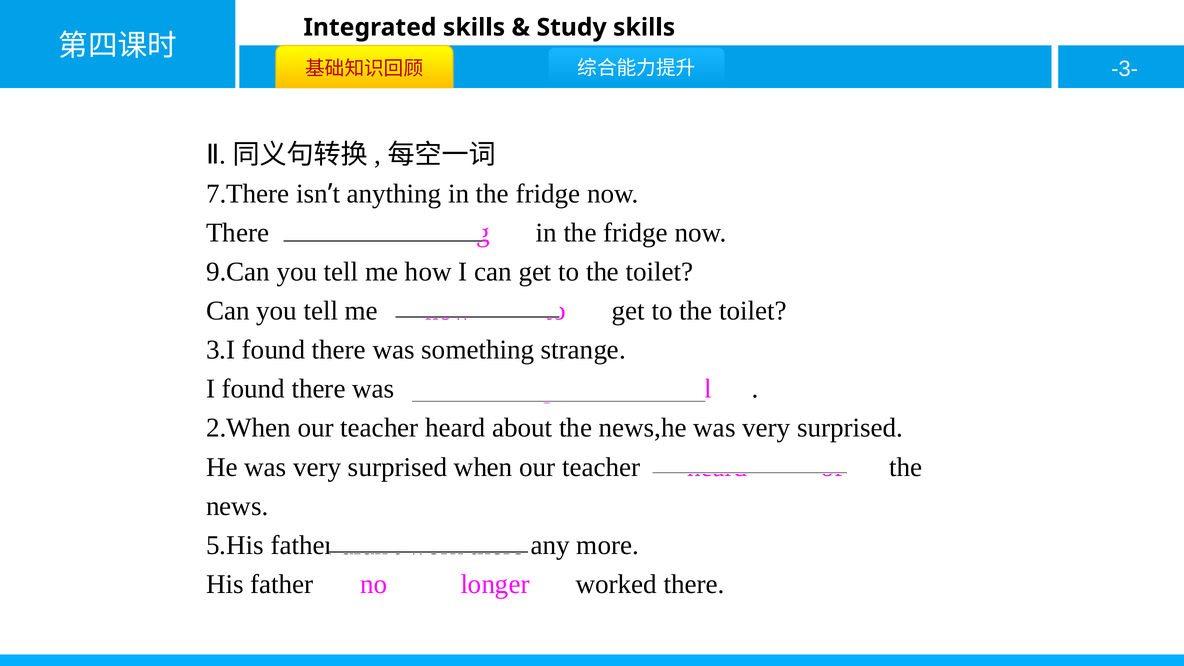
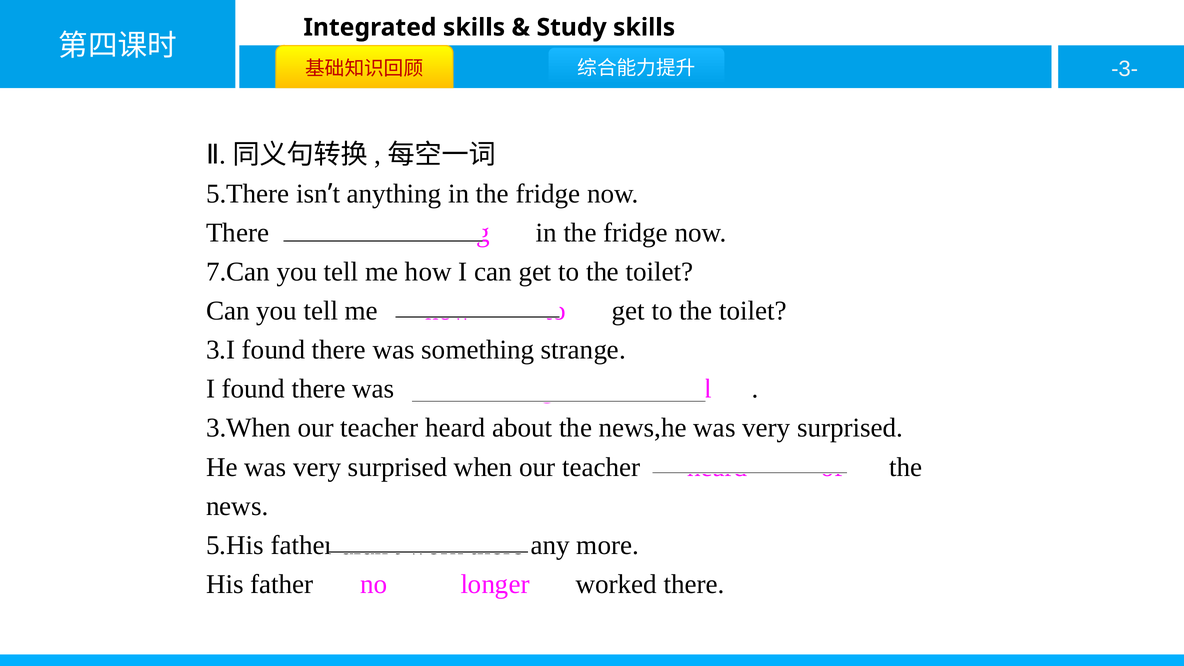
7.There: 7.There -> 5.There (248, 194)
9.Can: 9.Can -> 7.Can (238, 272)
2.When: 2.When -> 3.When (248, 428)
